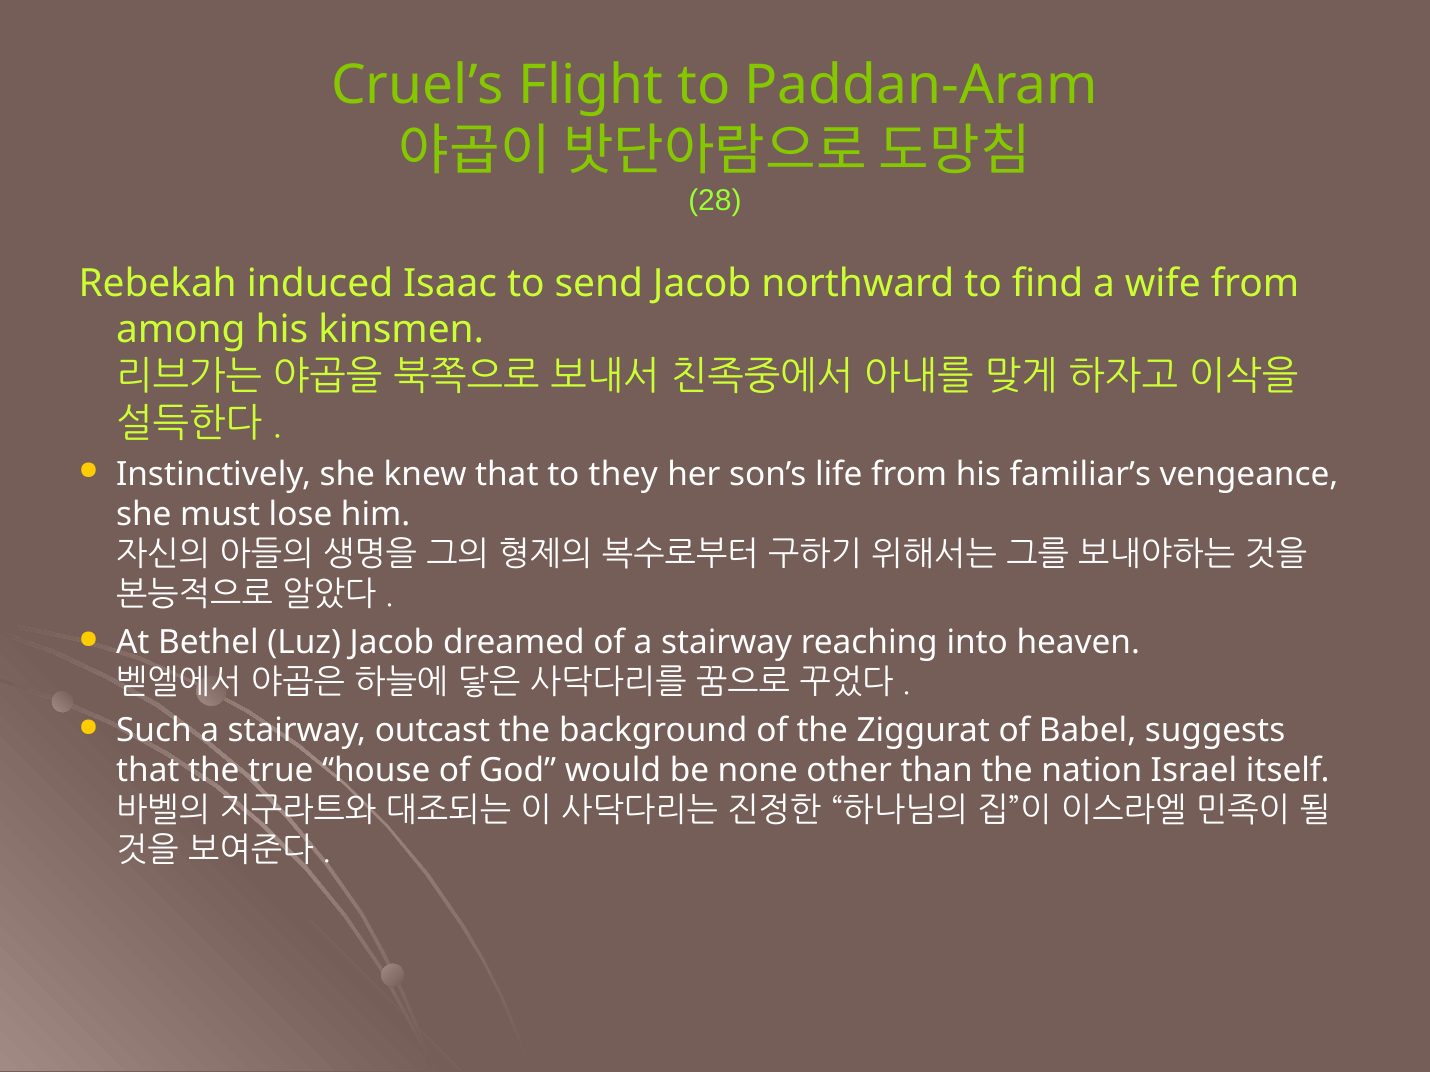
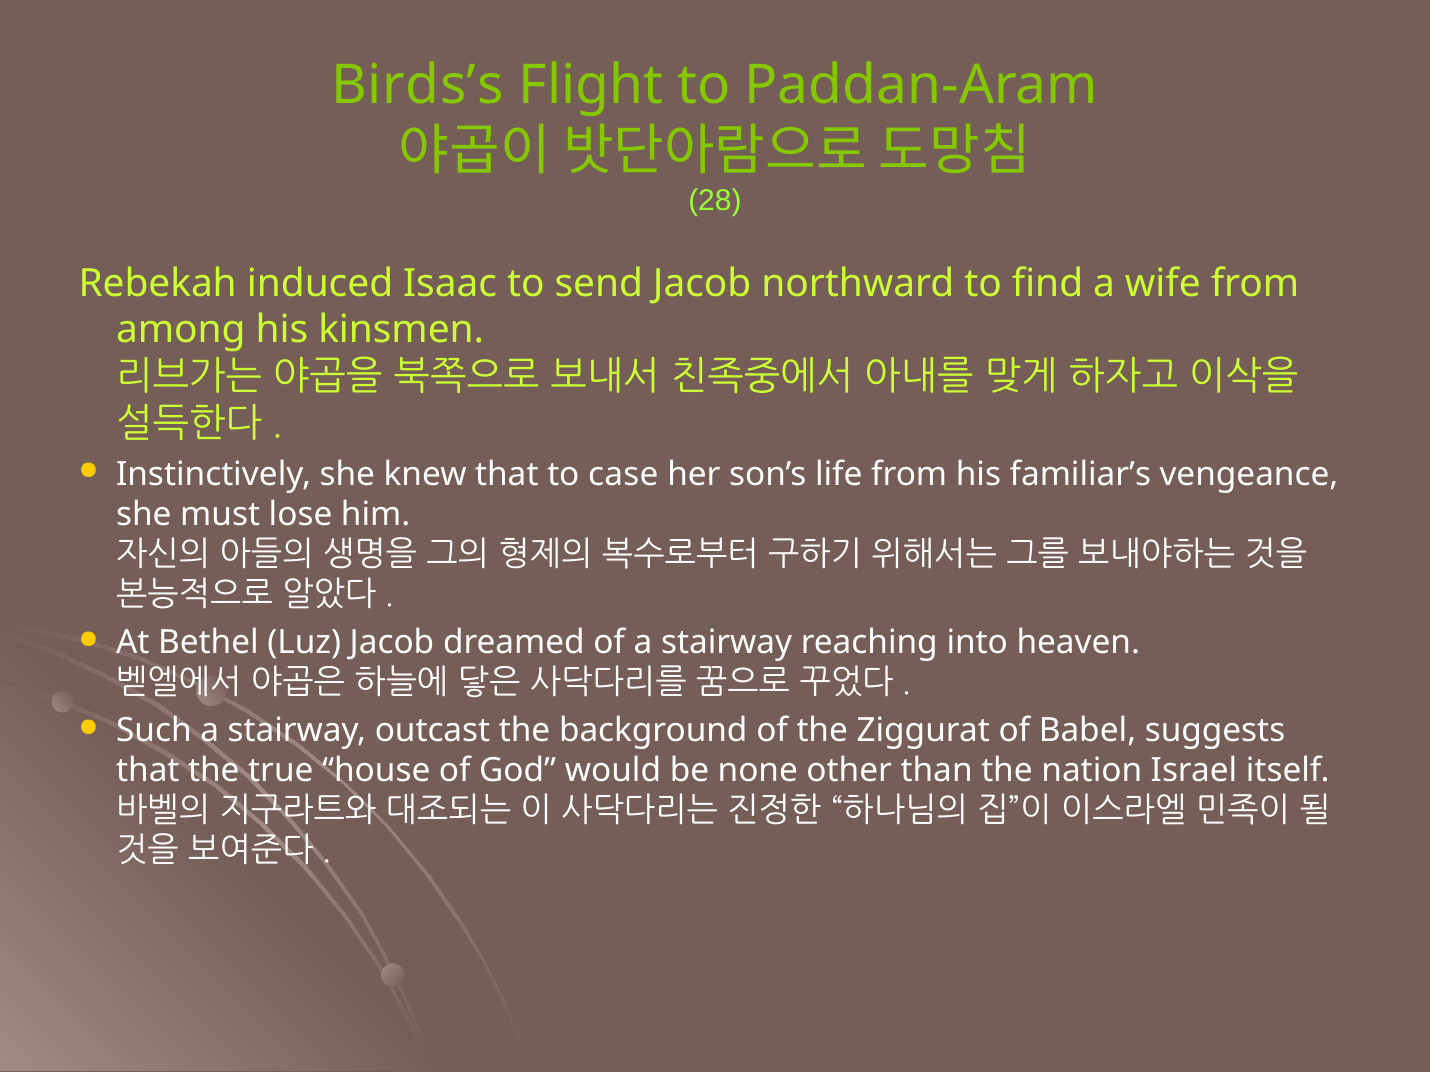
Cruel’s: Cruel’s -> Birds’s (417, 85)
they: they -> case (623, 474)
